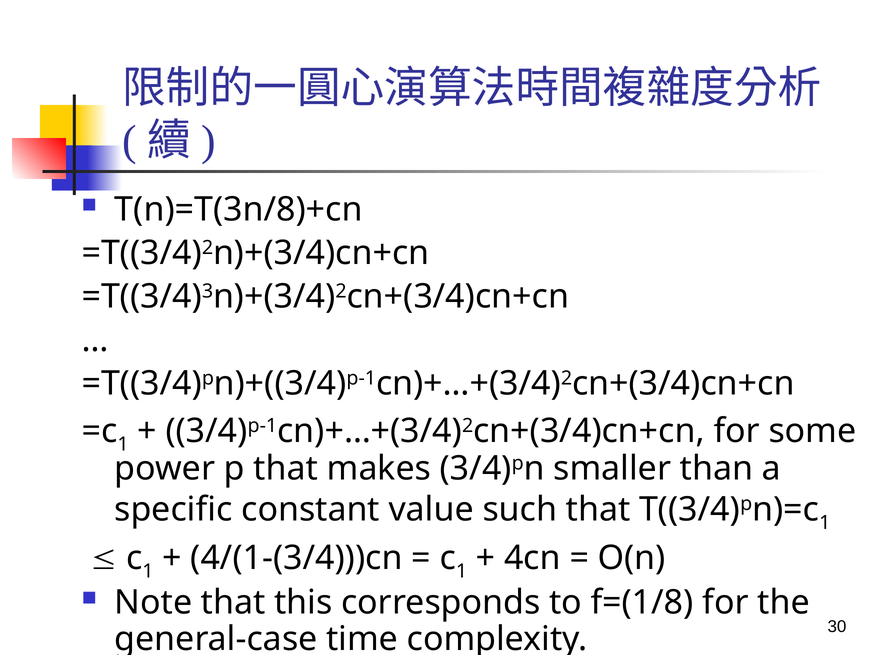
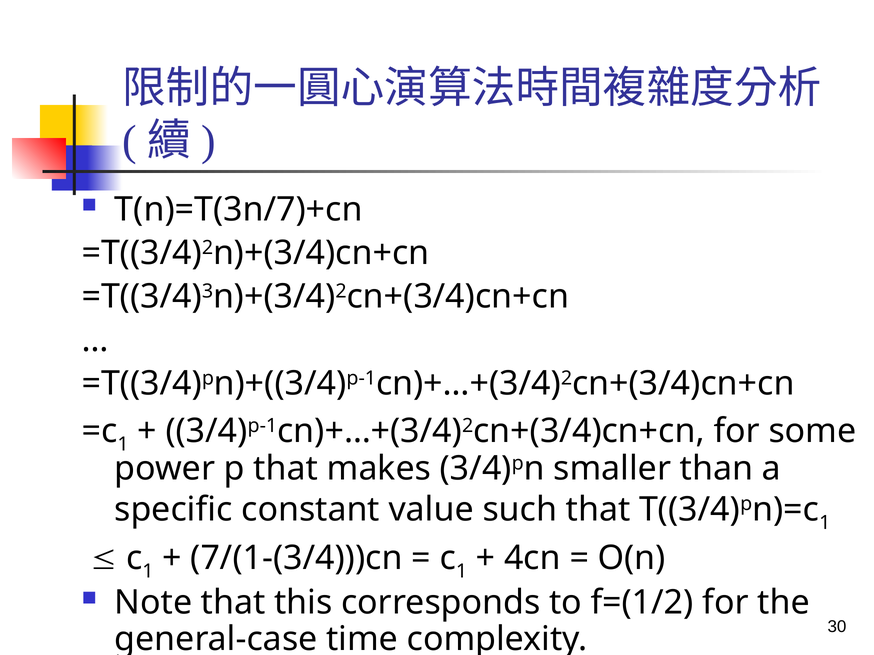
T(n)=T(3n/8)+cn: T(n)=T(3n/8)+cn -> T(n)=T(3n/7)+cn (239, 210)
4/(1-(3/4)))cn: 4/(1-(3/4)))cn -> 7/(1-(3/4)))cn (297, 558)
f=(1/8: f=(1/8 -> f=(1/2 (642, 603)
